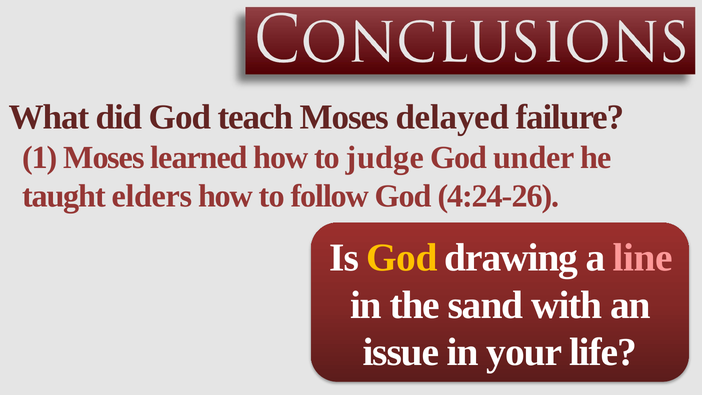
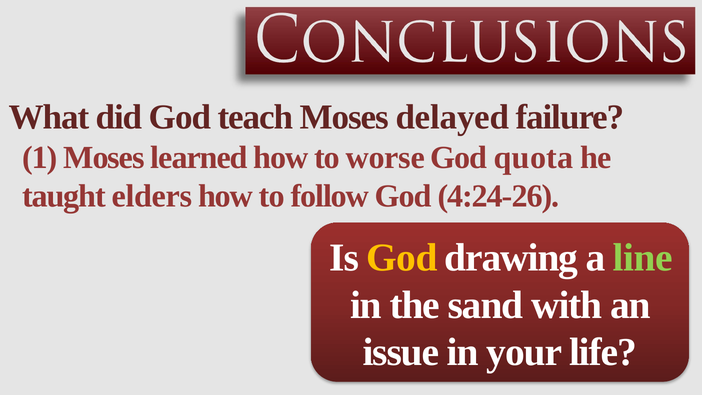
judge: judge -> worse (385, 157)
under: under -> quota (534, 157)
line colour: pink -> light green (643, 257)
